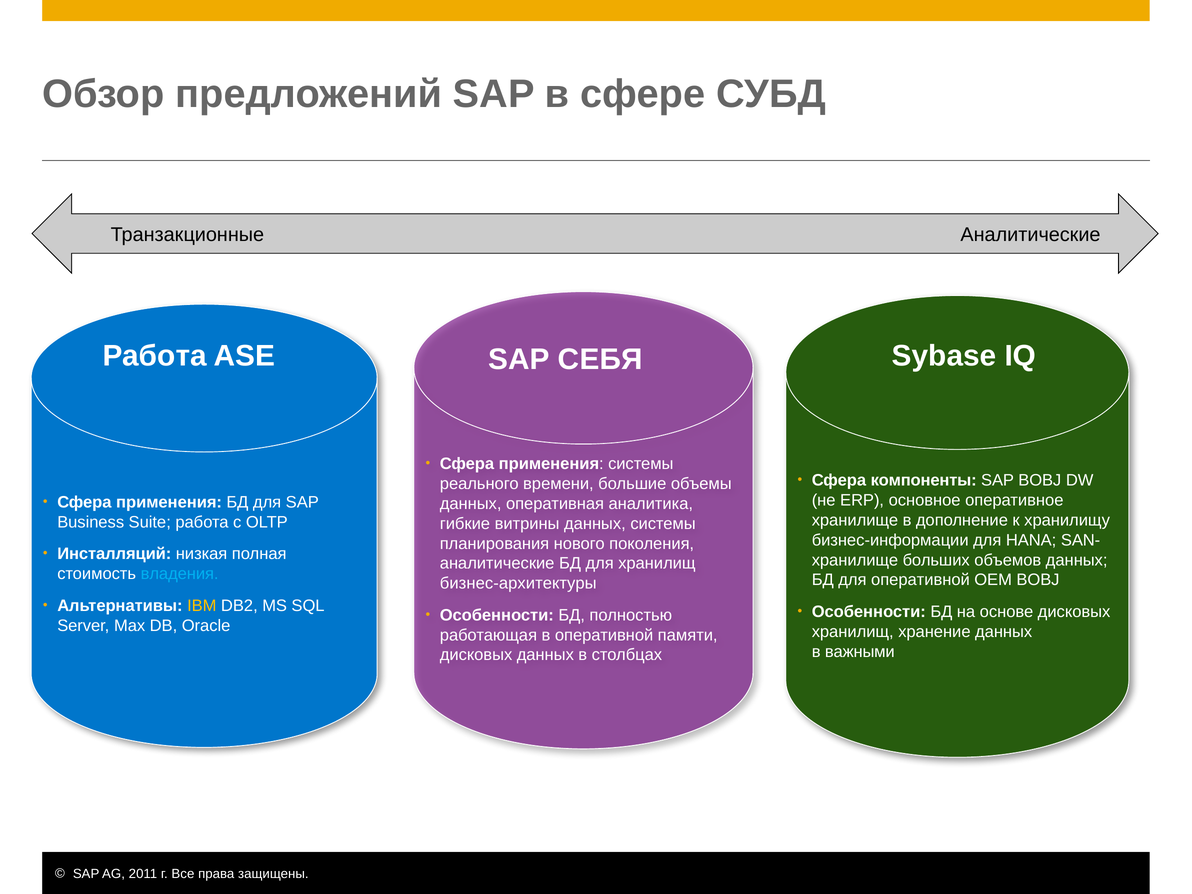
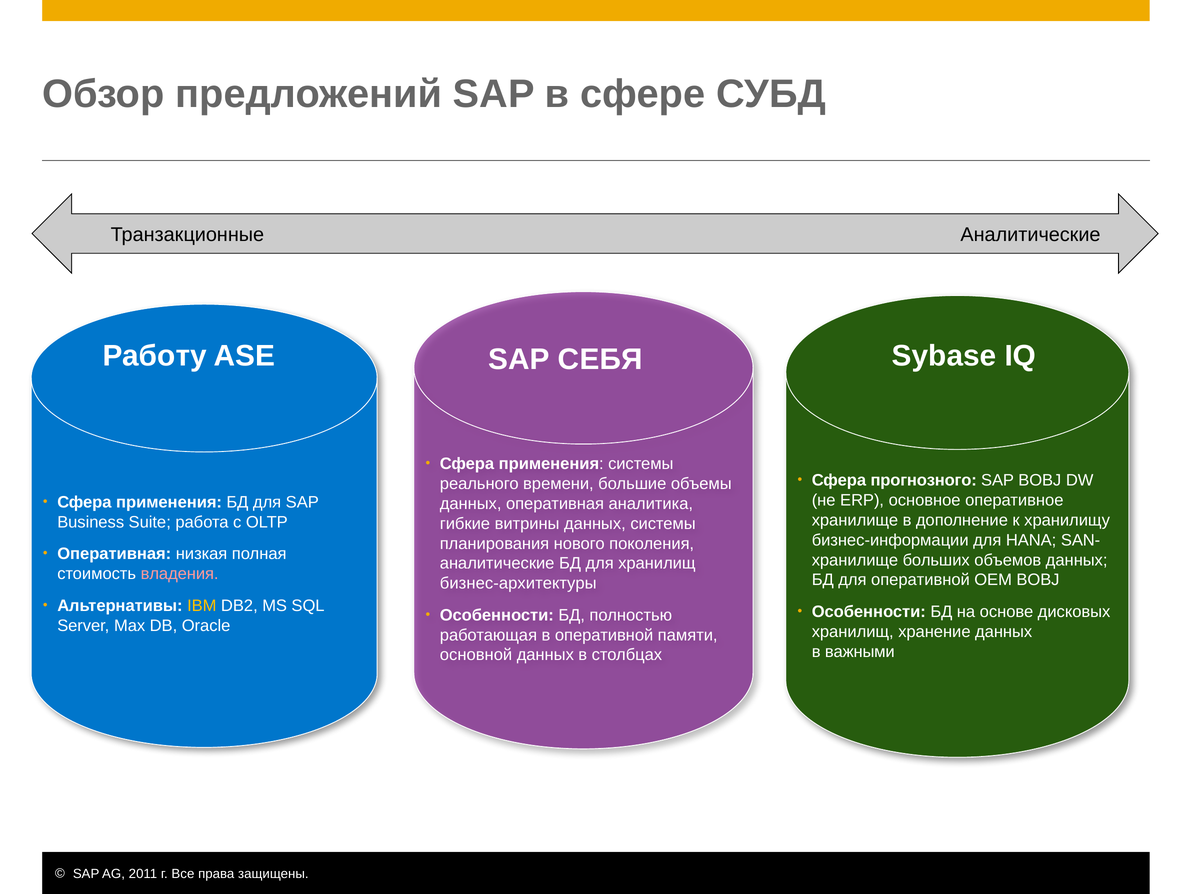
Работа: Работа -> Работу (155, 356)
компоненты: компоненты -> прогнозного (924, 480)
Инсталляций: Инсталляций -> Оперативная (114, 554)
владения colour: light blue -> pink (180, 574)
дисковых: дисковых -> основной (476, 655)
